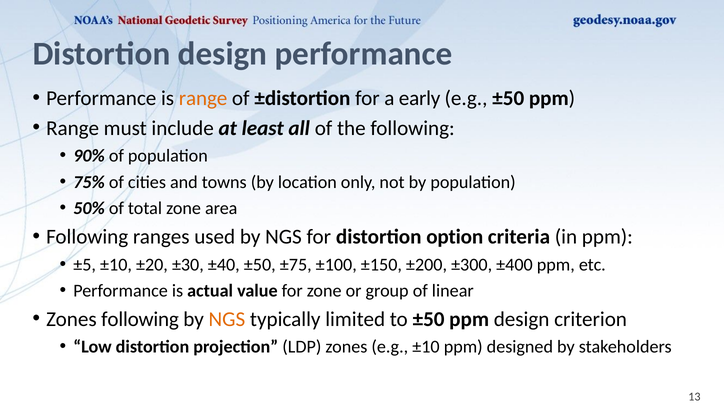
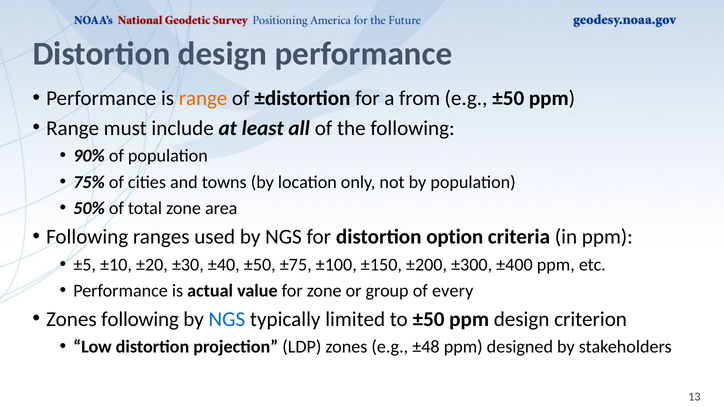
early: early -> from (420, 98)
linear: linear -> every (453, 291)
NGS colour: orange -> blue (227, 319)
e.g ±10: ±10 -> ±48 (426, 347)
